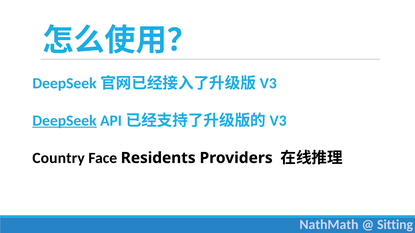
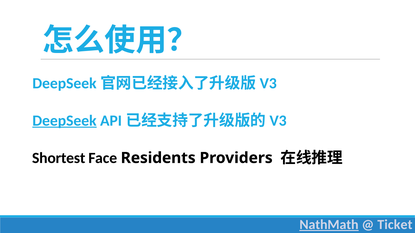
Country: Country -> Shortest (59, 158)
NathMath underline: none -> present (329, 225)
Sitting: Sitting -> Ticket (395, 225)
